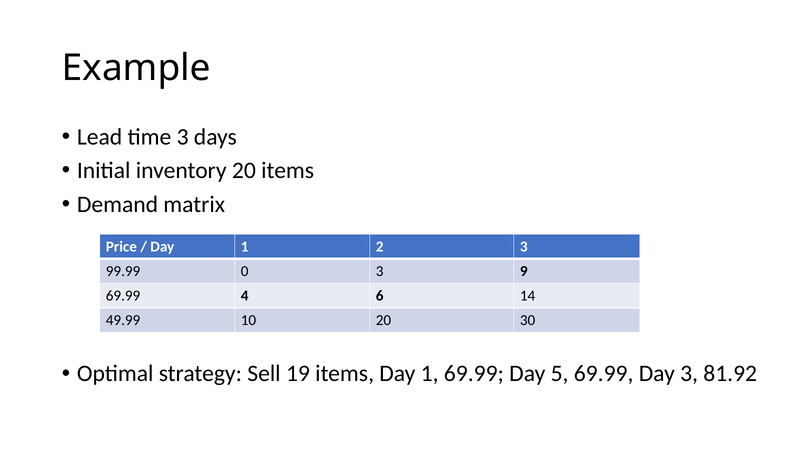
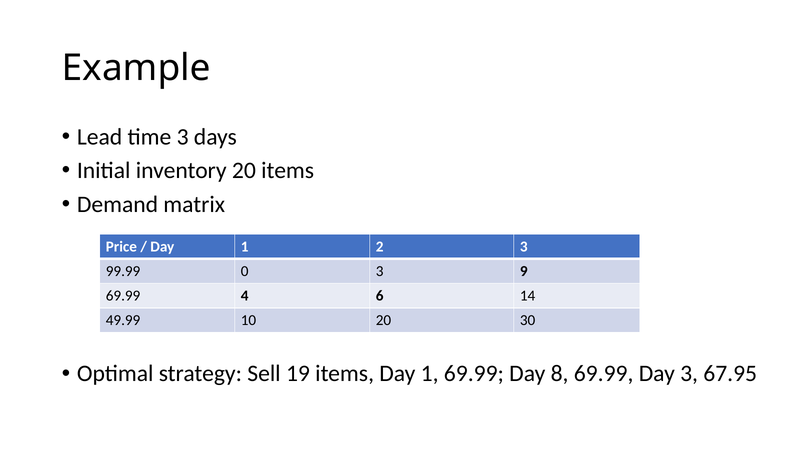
5: 5 -> 8 (560, 374)
81.92: 81.92 -> 67.95 (730, 374)
